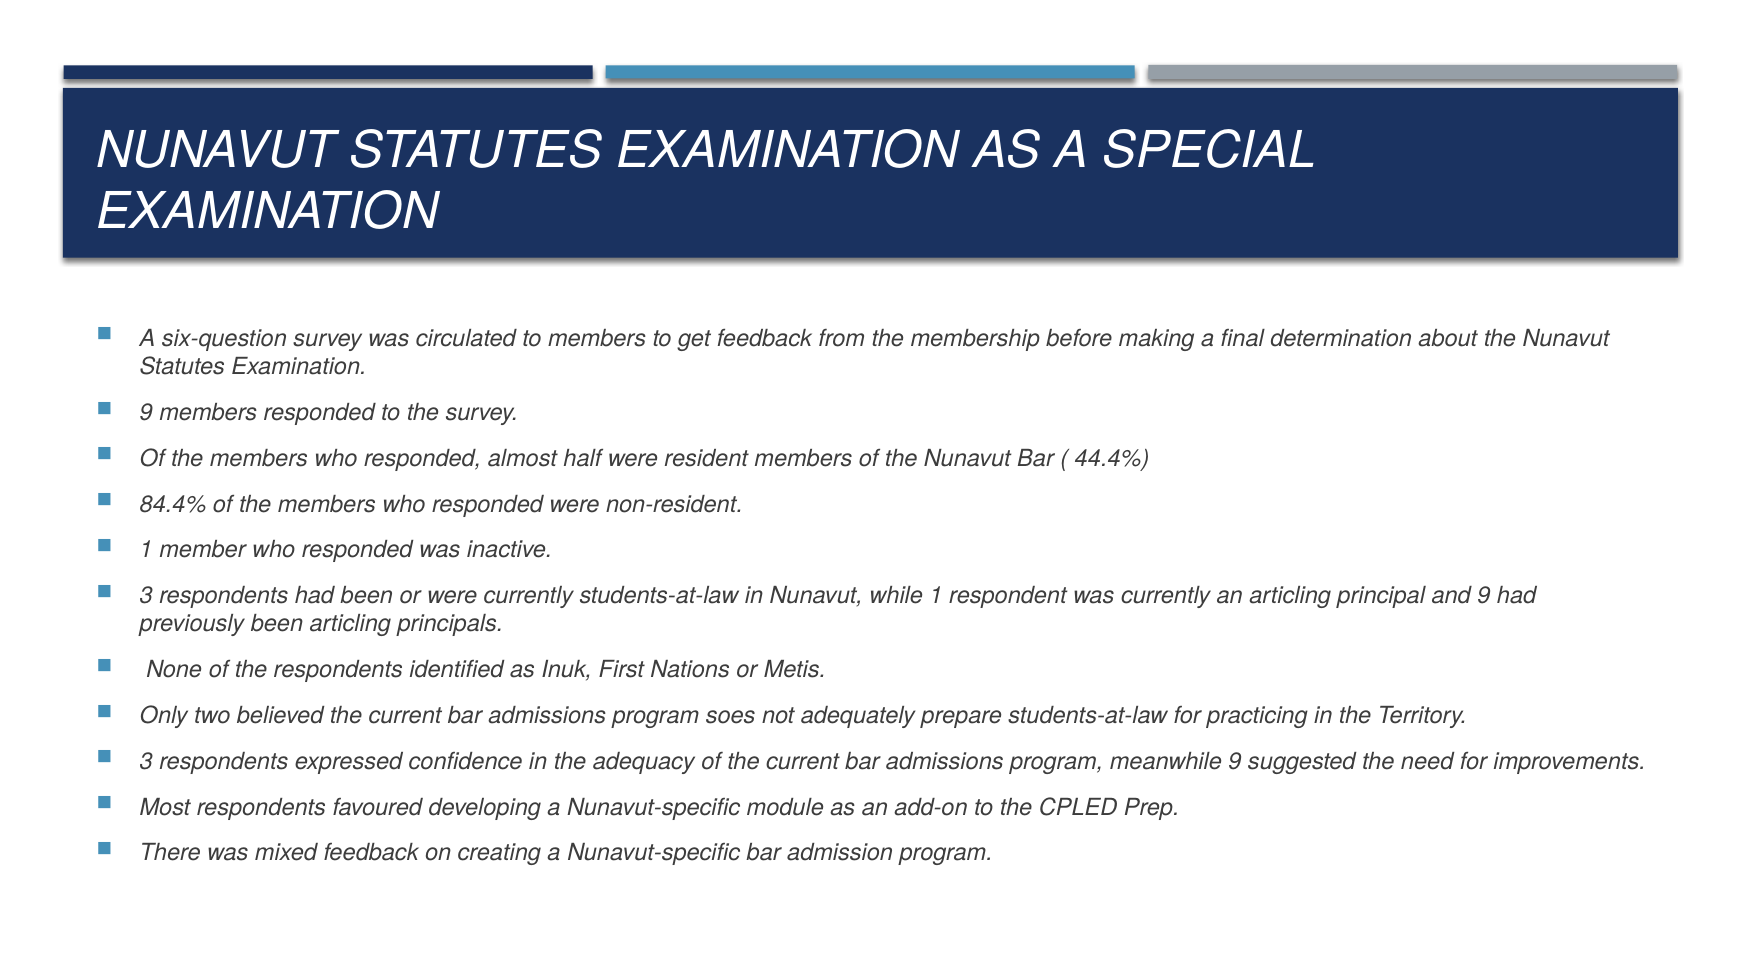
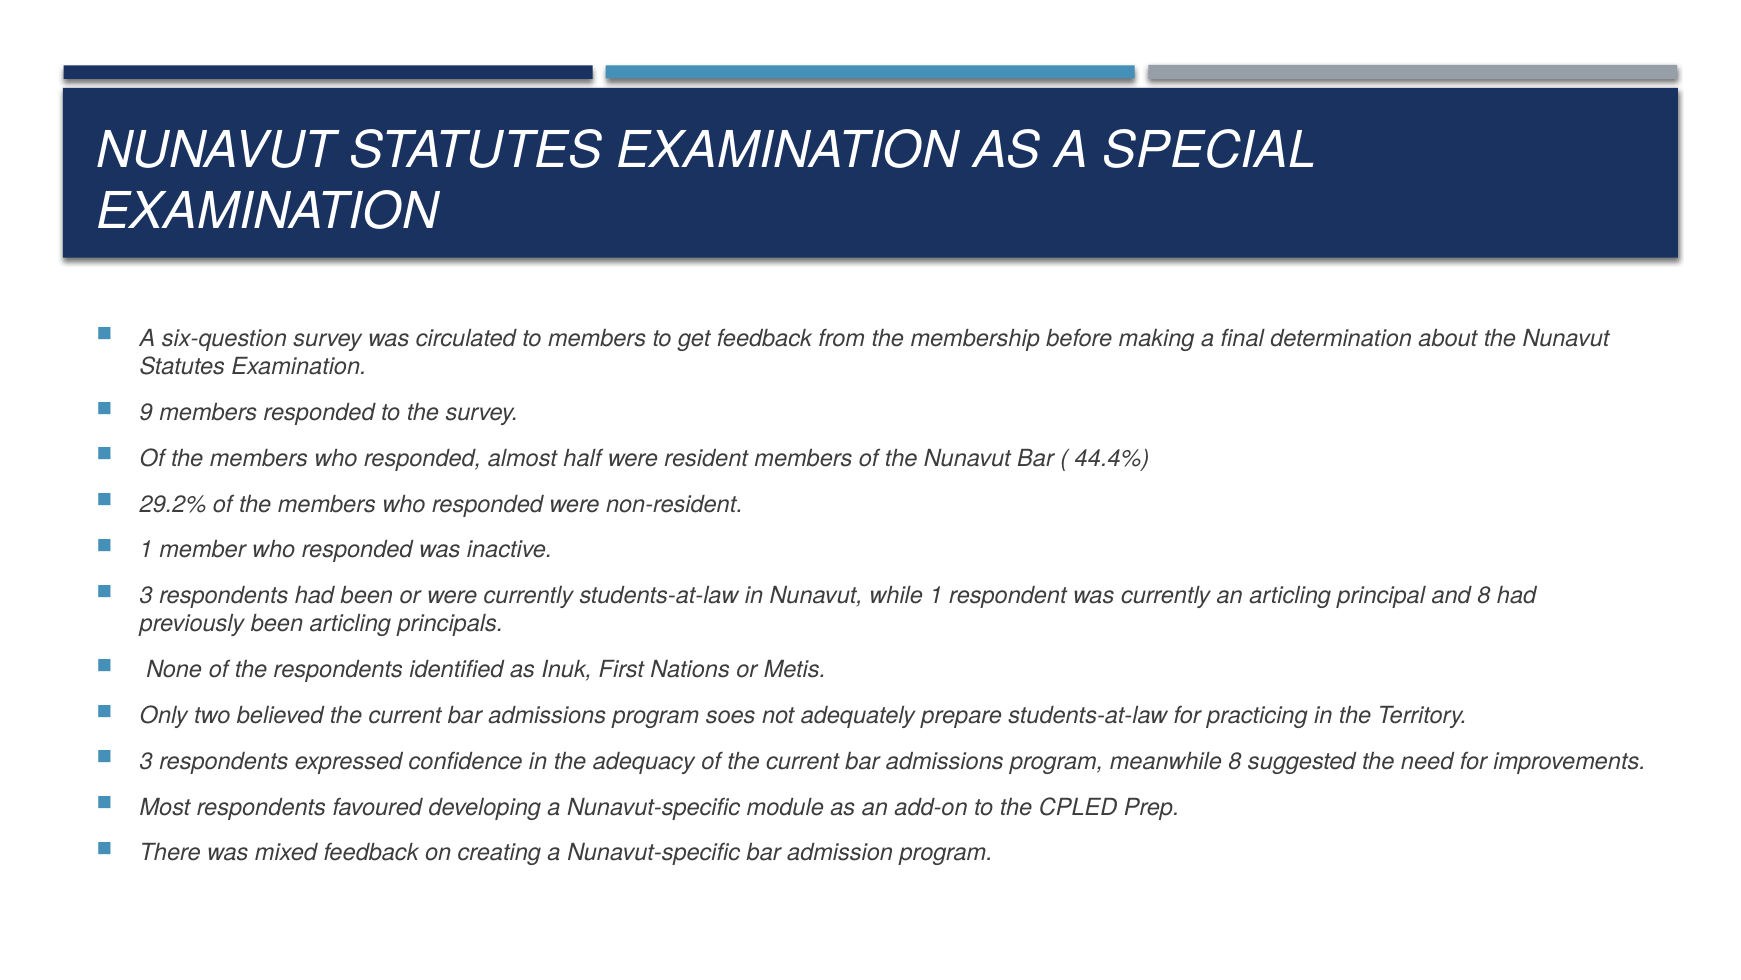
84.4%: 84.4% -> 29.2% (173, 504)
and 9: 9 -> 8 (1484, 595)
meanwhile 9: 9 -> 8 (1235, 761)
